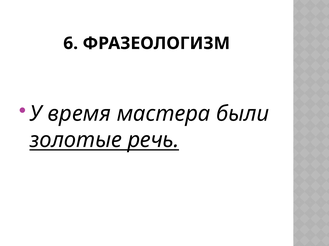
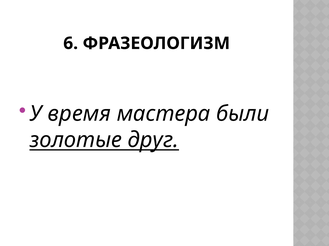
речь: речь -> друг (153, 140)
